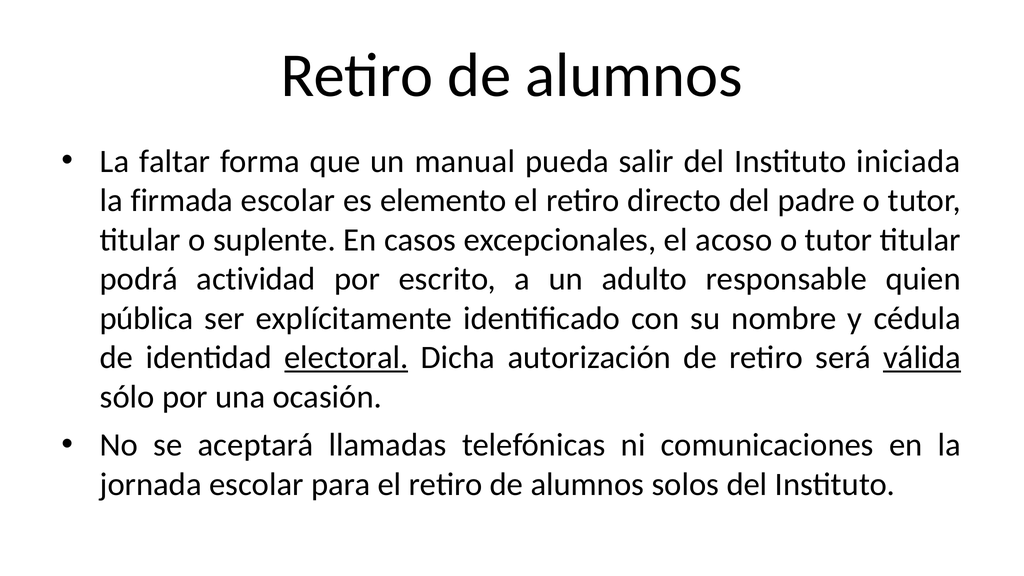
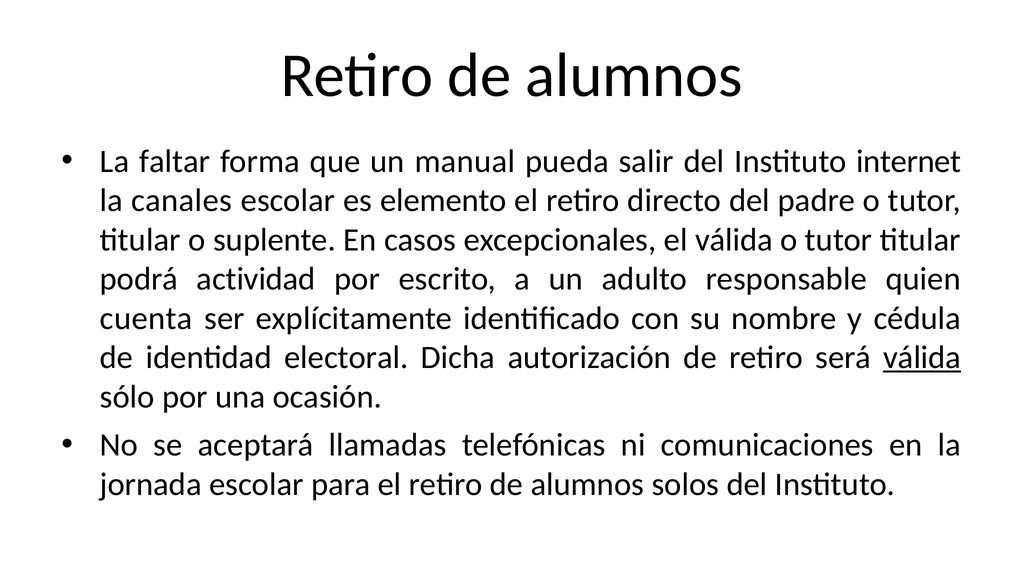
iniciada: iniciada -> internet (909, 161)
firmada: firmada -> canales (182, 201)
el acoso: acoso -> válida (734, 240)
pública: pública -> cuenta (146, 318)
electoral underline: present -> none (346, 358)
